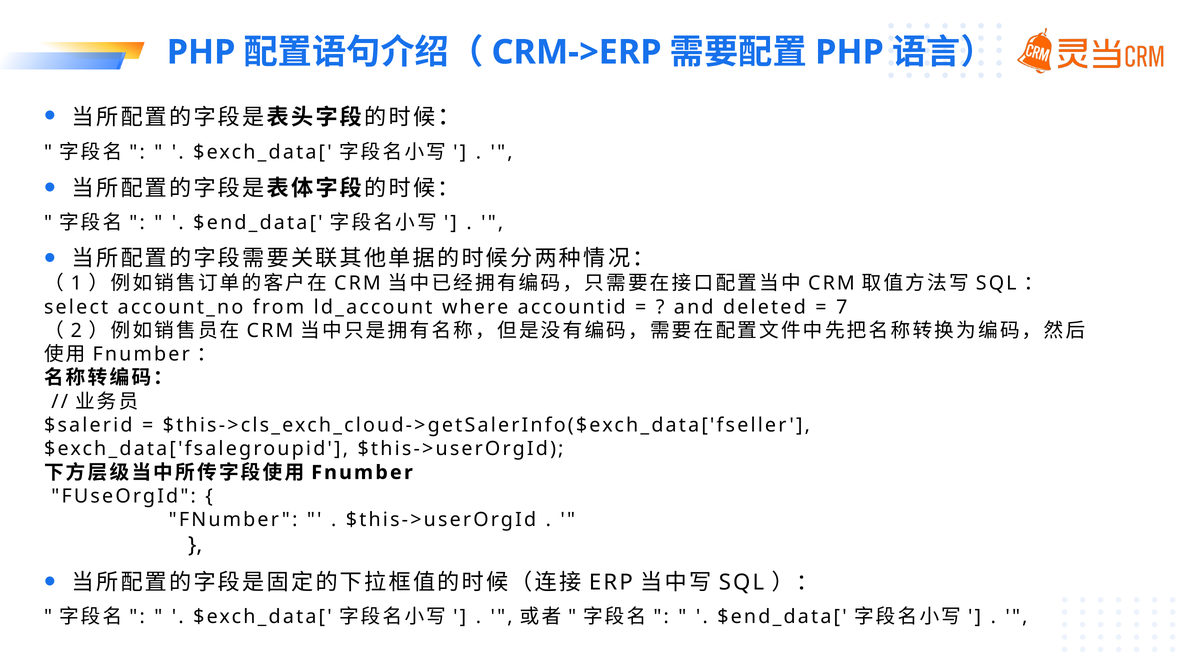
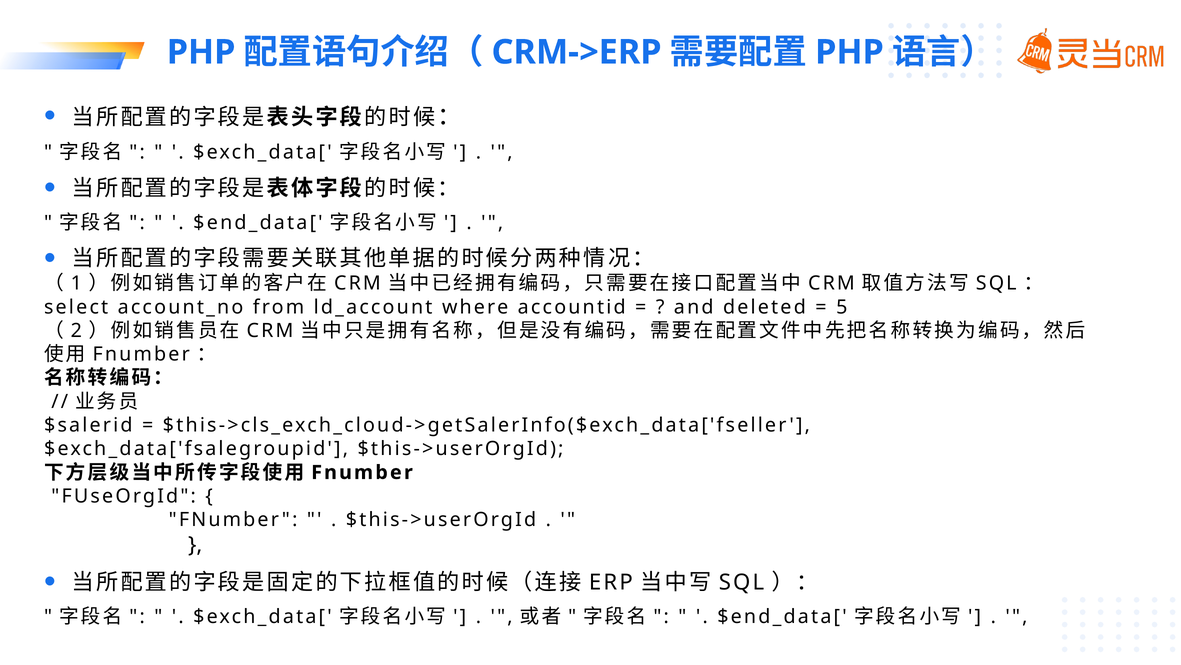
7: 7 -> 5 (842, 307)
